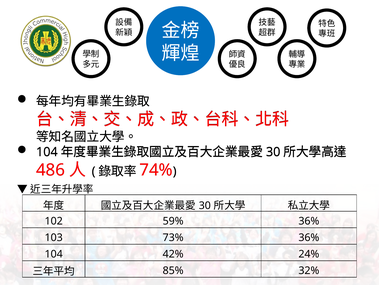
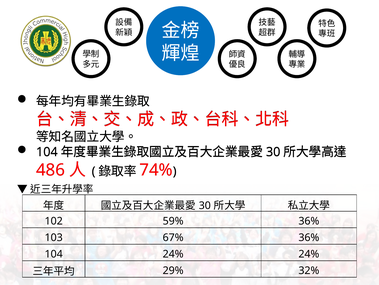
73%: 73% -> 67% (173, 237)
104 42%: 42% -> 24% (173, 253)
85%: 85% -> 29% (173, 270)
